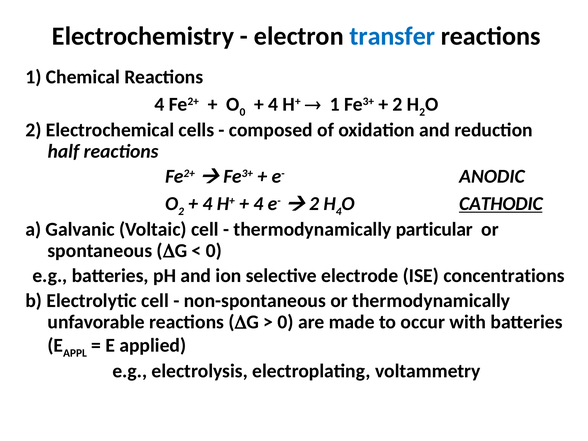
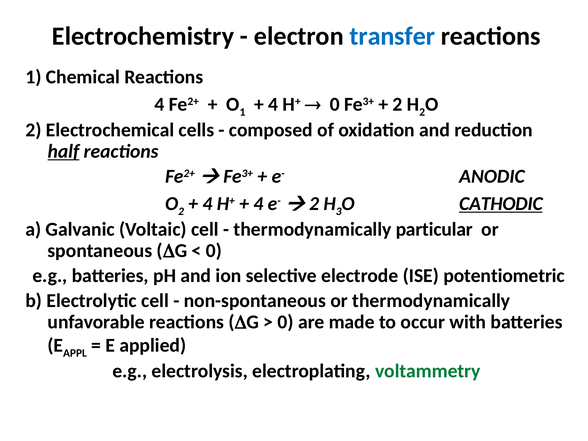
0: 0 -> 1 (242, 112)
1: 1 -> 0 (335, 105)
half underline: none -> present (63, 151)
4: 4 -> 3 (339, 211)
concentrations: concentrations -> potentiometric (504, 276)
voltammetry colour: black -> green (428, 371)
